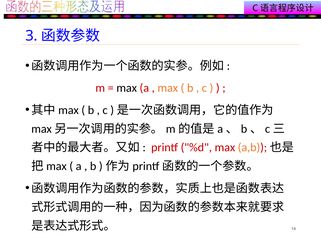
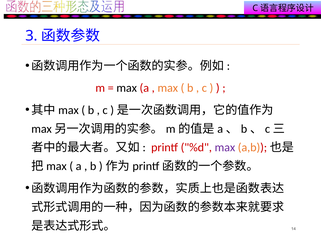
max colour: red -> purple (225, 148)
